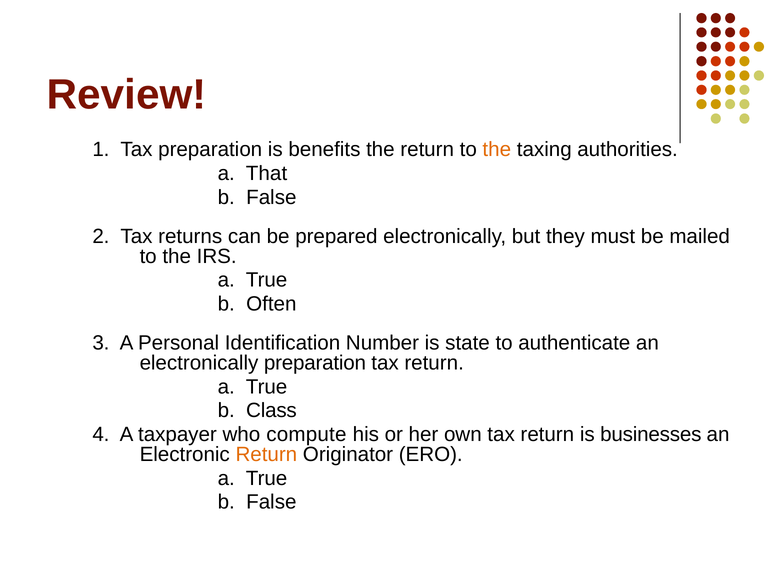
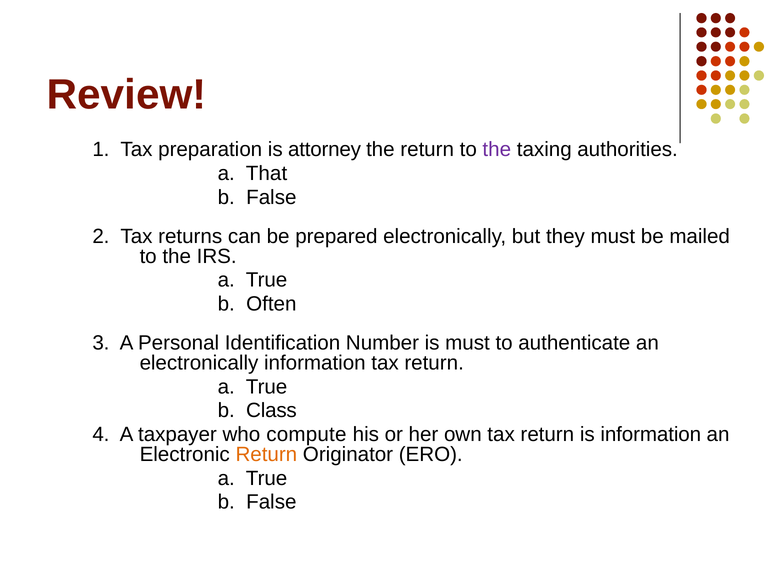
benefits: benefits -> attorney (325, 150)
the colour: orange -> purple (497, 150)
is state: state -> must (468, 343)
electronically preparation: preparation -> information (315, 363)
is businesses: businesses -> information (651, 434)
